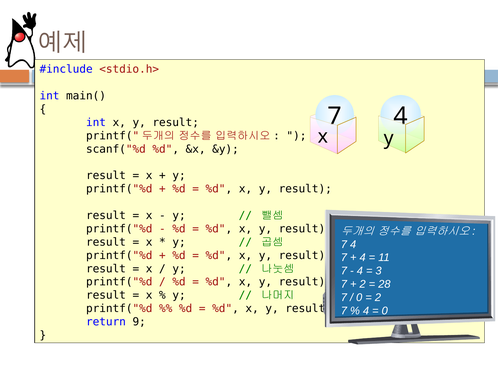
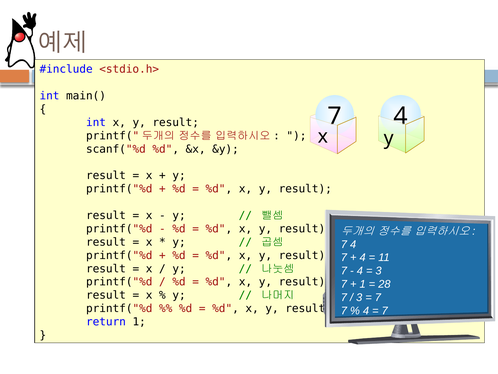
2: 2 -> 1 (363, 284)
0: 0 -> 3 (359, 297)
2: 2 -> 7 (378, 297)
0: 0 -> 7 (385, 310)
return 9: 9 -> 1 (139, 321)
